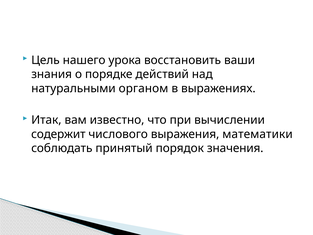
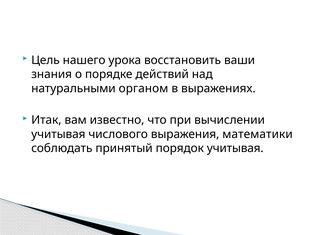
содержит: содержит -> учитывая (58, 134)
порядок значения: значения -> учитывая (235, 148)
